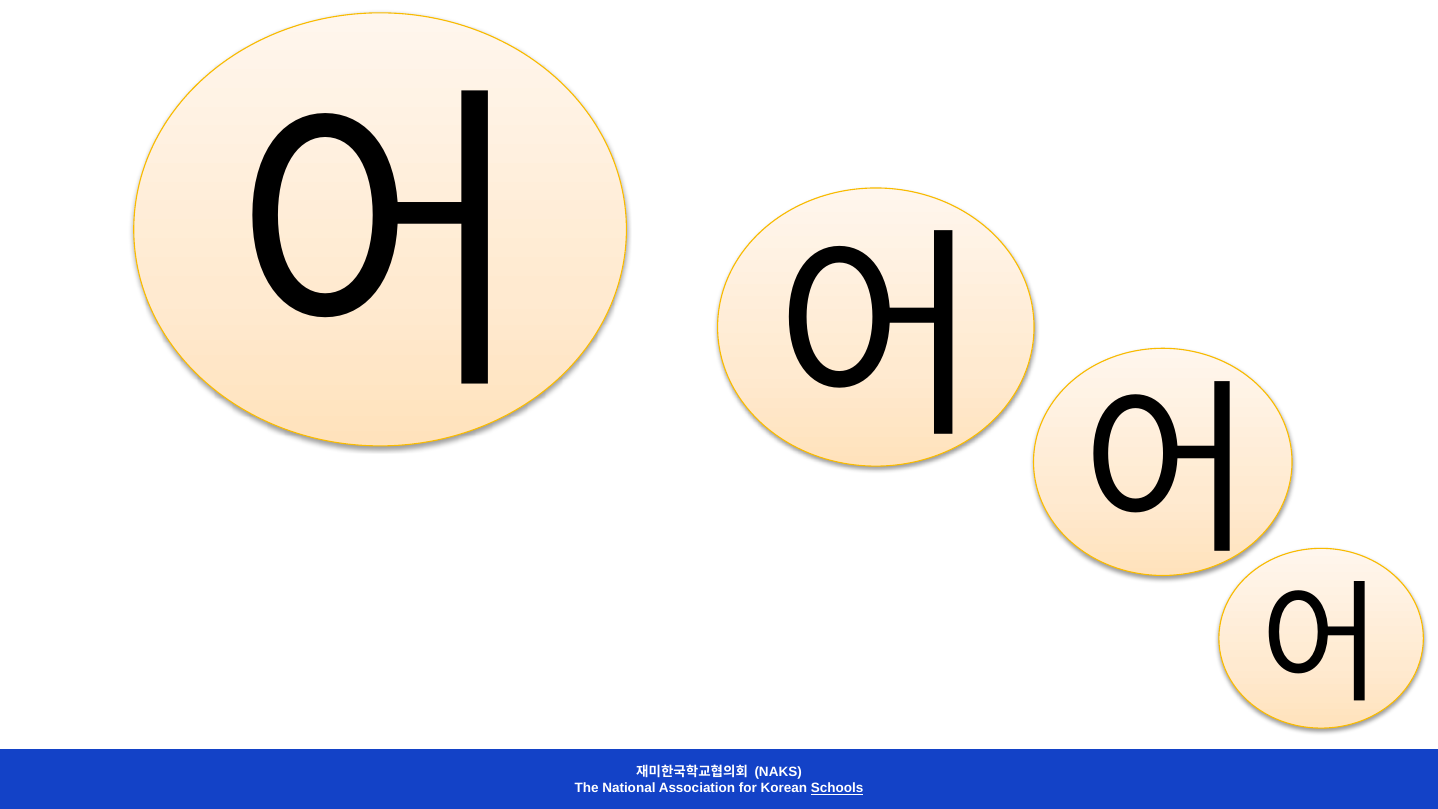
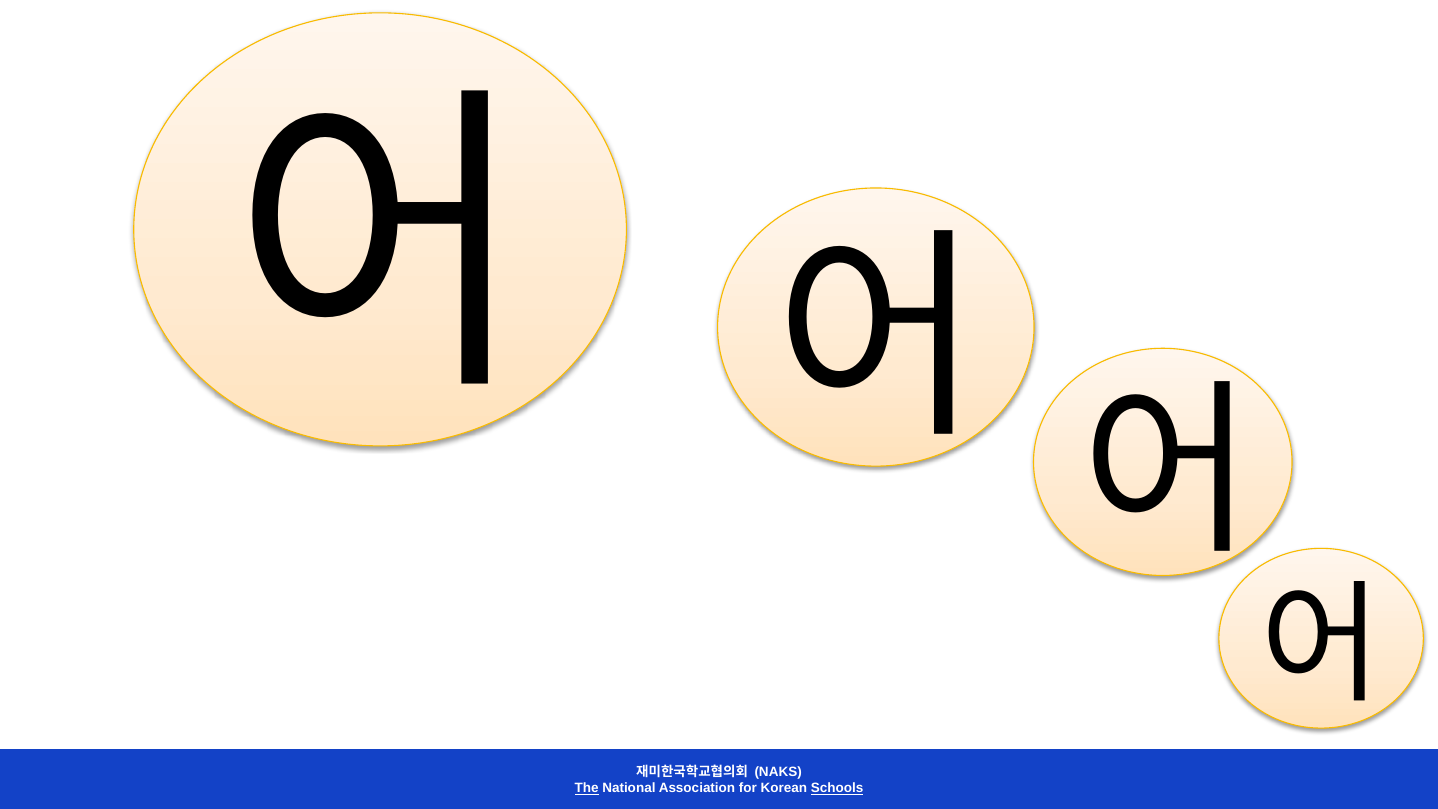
The underline: none -> present (587, 788)
